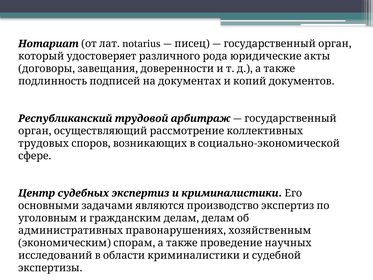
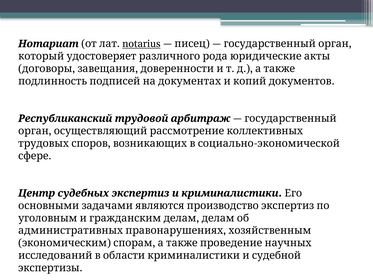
notarius underline: none -> present (141, 44)
